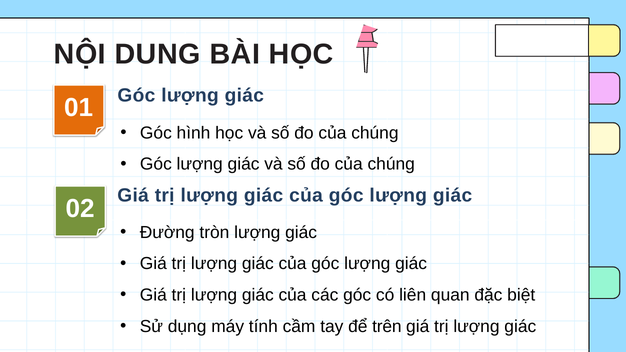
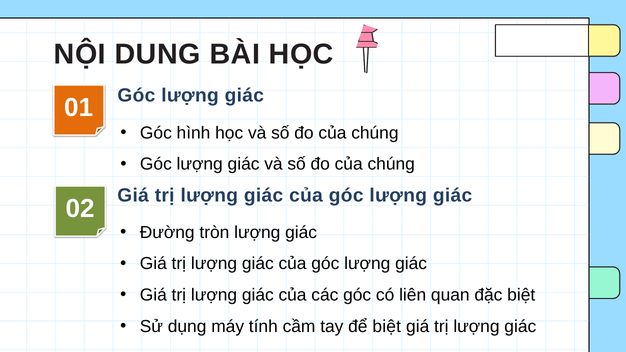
để trên: trên -> biệt (387, 326)
